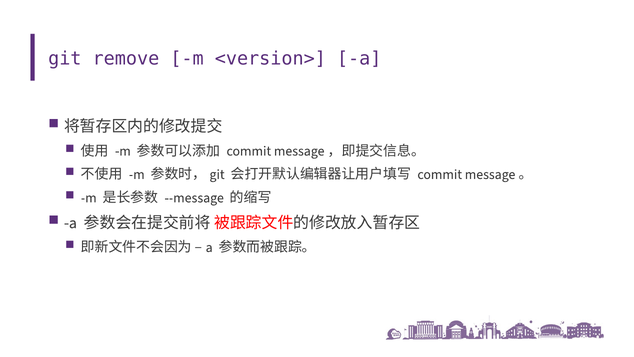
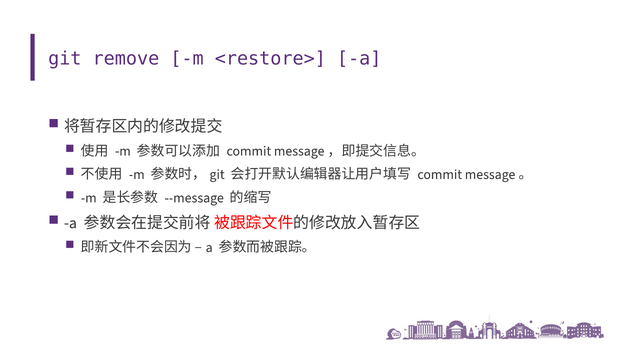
<version>: <version> -> <restore> (270, 59)
